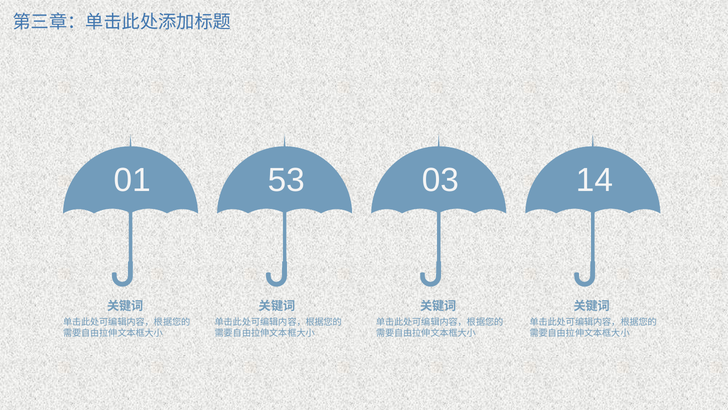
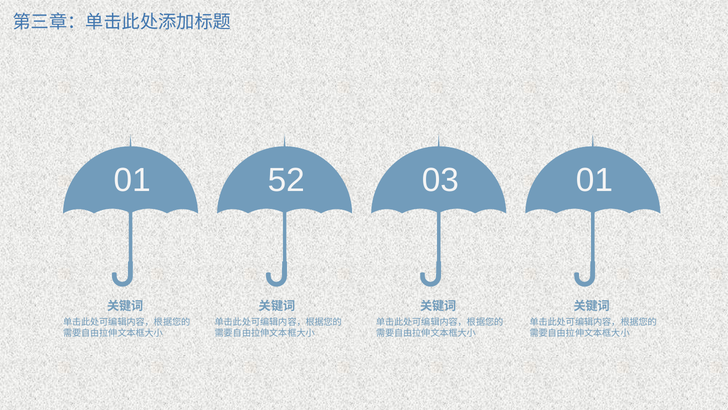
53: 53 -> 52 (286, 180)
03 14: 14 -> 01 (594, 180)
